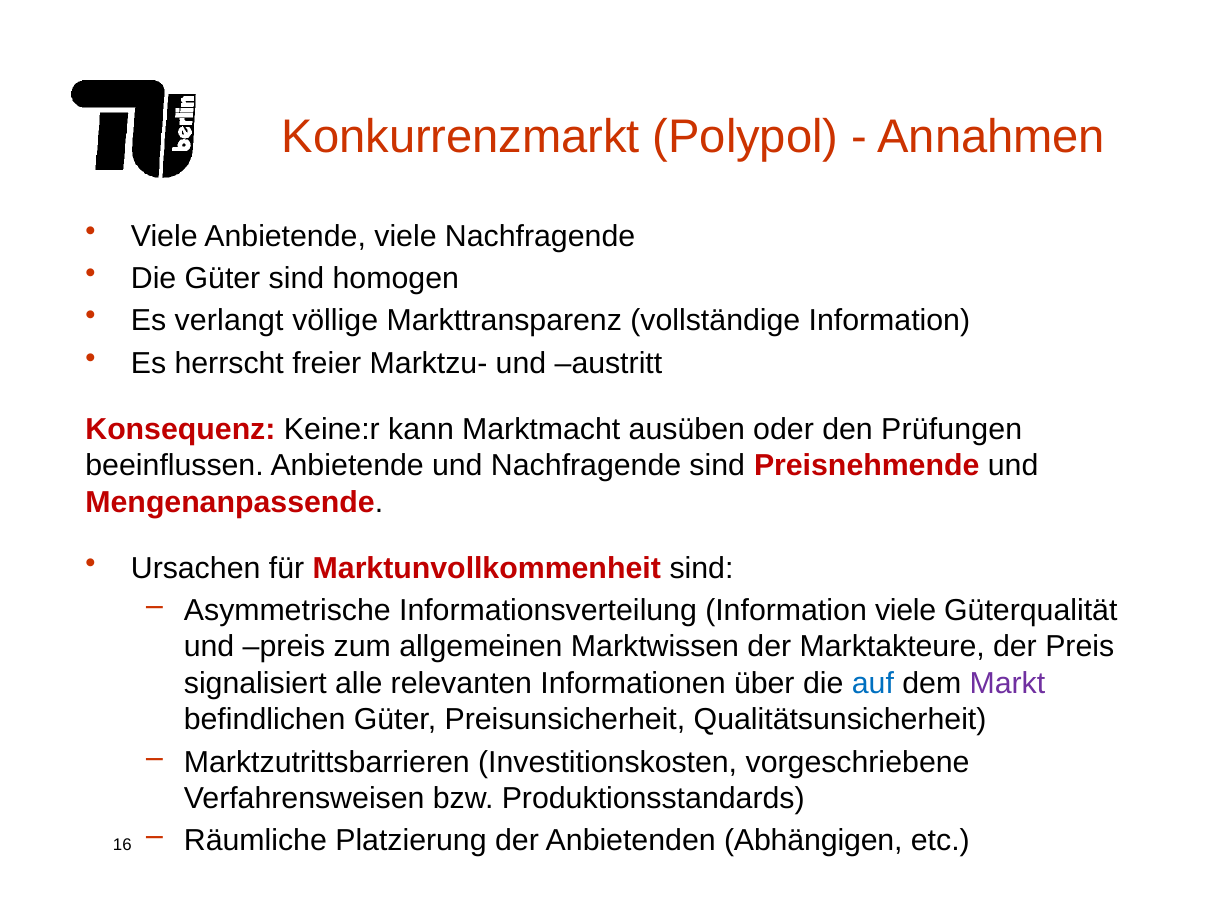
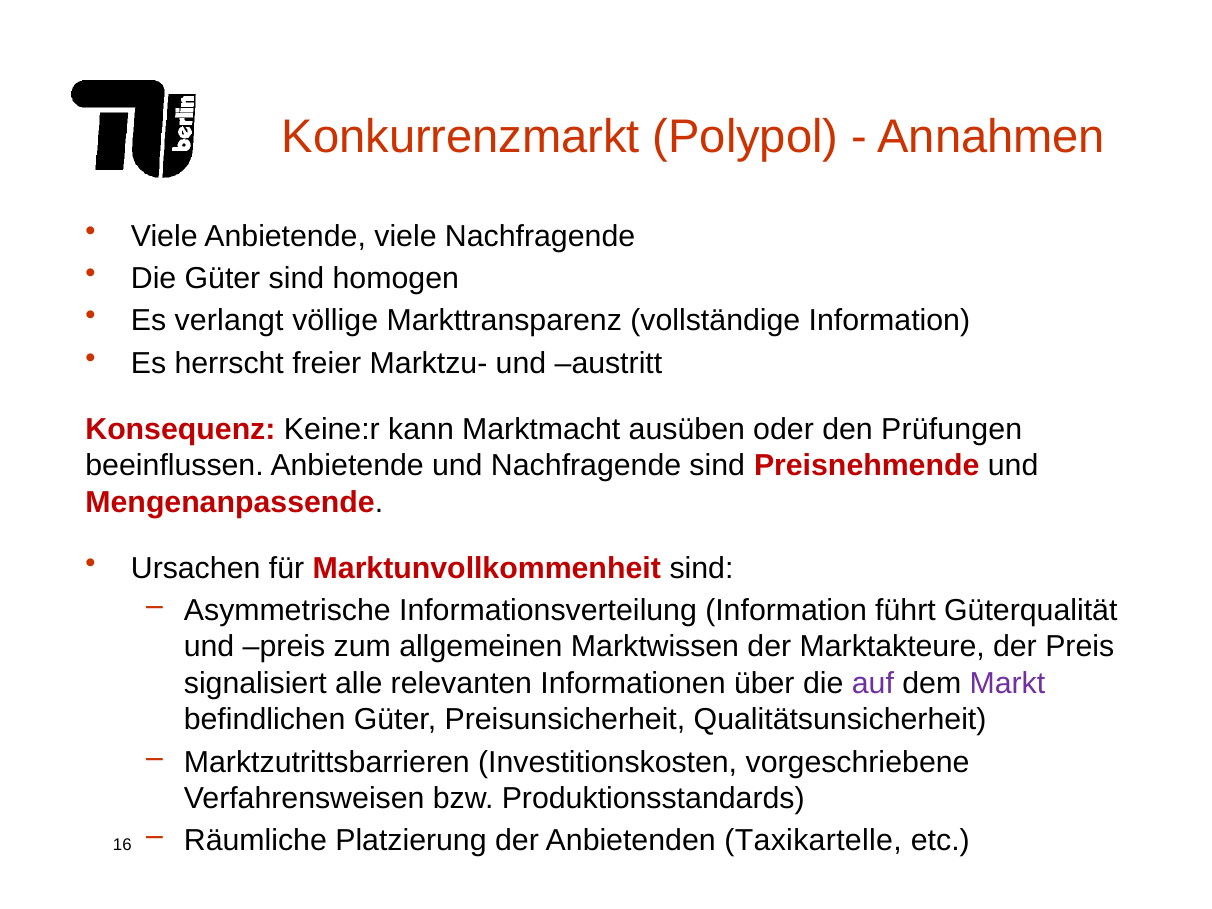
Information viele: viele -> führt (905, 611)
auf colour: blue -> purple (873, 683)
Abhängigen: Abhängigen -> Taxikartelle (813, 841)
